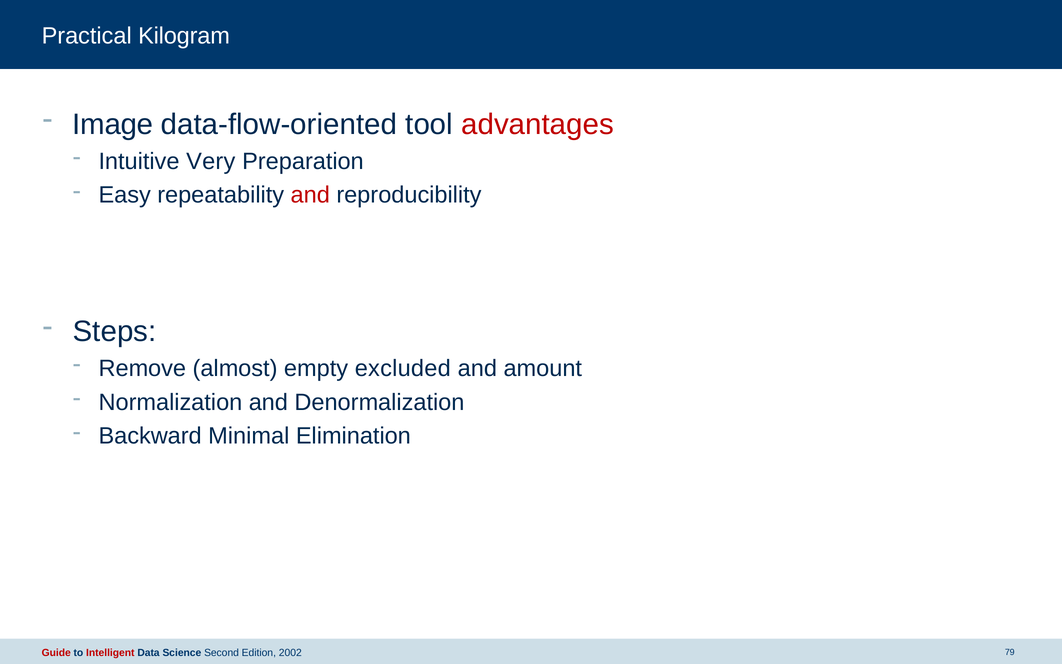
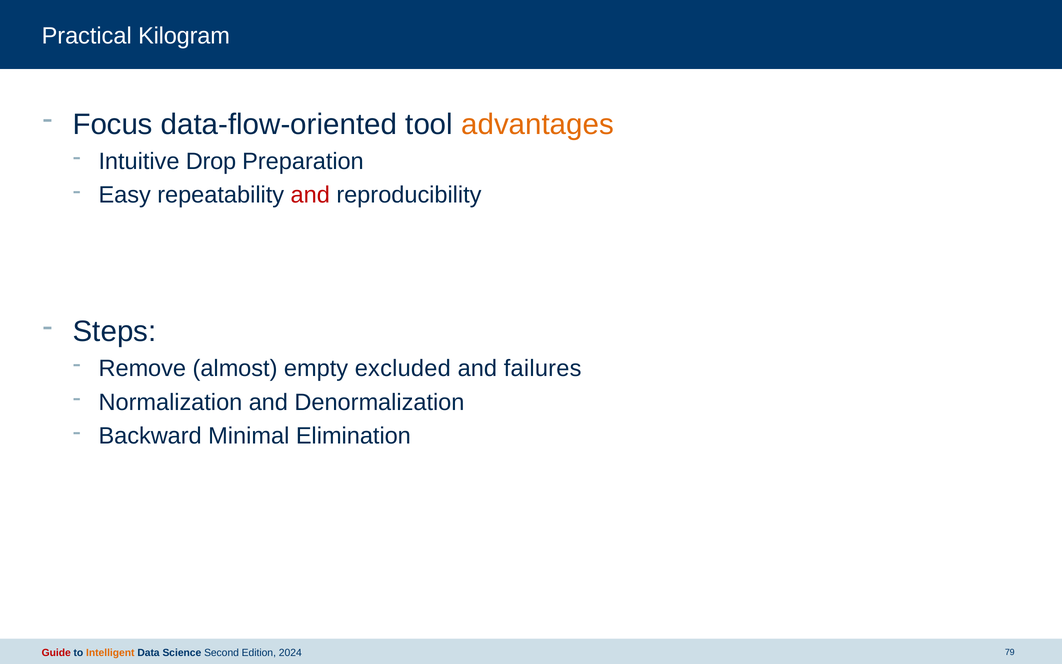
Image: Image -> Focus (113, 124)
advantages colour: red -> orange (538, 124)
Very: Very -> Drop (211, 161)
amount: amount -> failures (543, 368)
Intelligent colour: red -> orange (110, 652)
2002: 2002 -> 2024 (290, 652)
